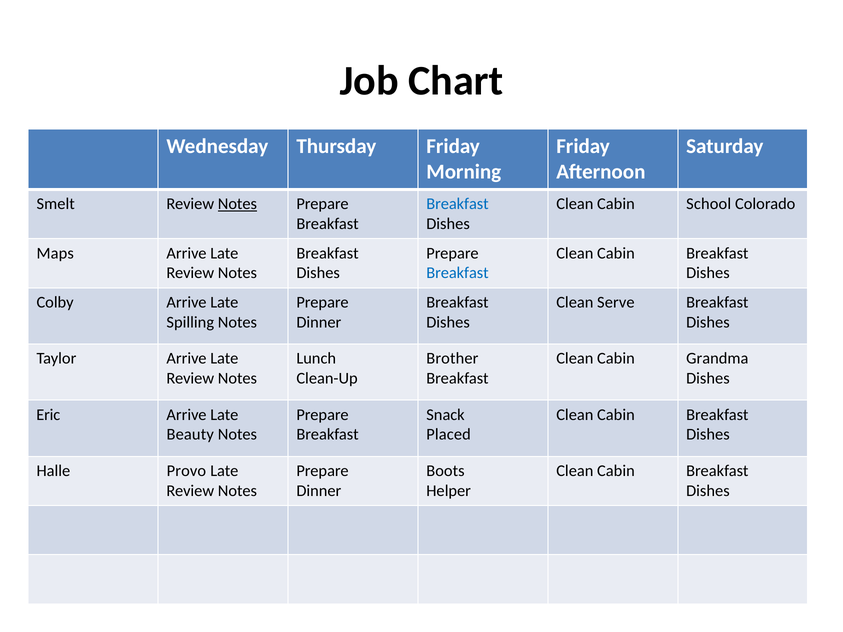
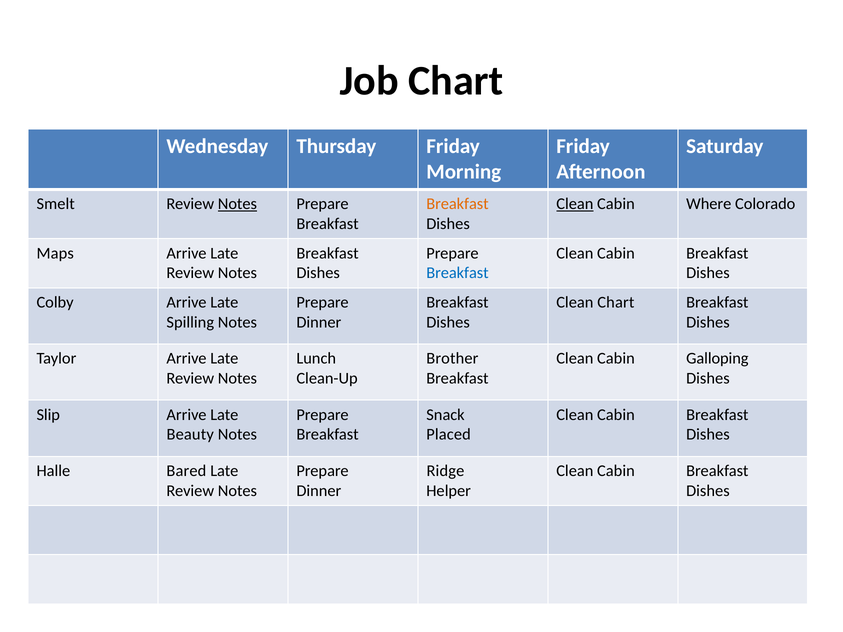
Breakfast colour: blue -> orange (457, 204)
Clean underline: none -> present (575, 204)
School: School -> Where (709, 204)
Clean Serve: Serve -> Chart (616, 302)
Grandma: Grandma -> Galloping (717, 359)
Eric: Eric -> Slip (48, 415)
Provo: Provo -> Bared (186, 471)
Boots: Boots -> Ridge (445, 471)
